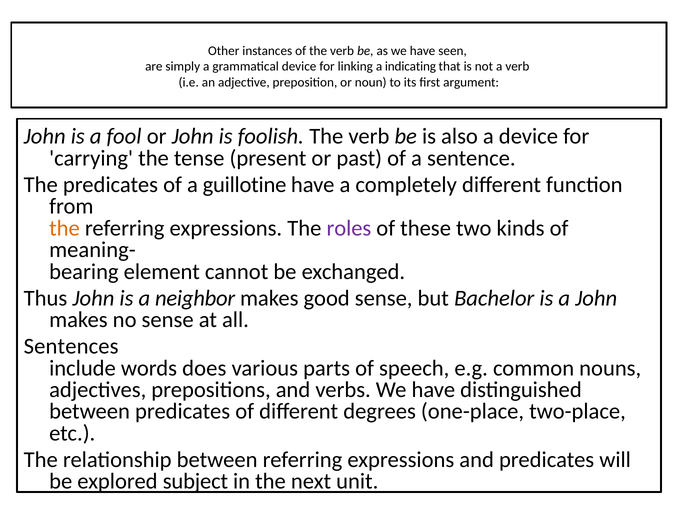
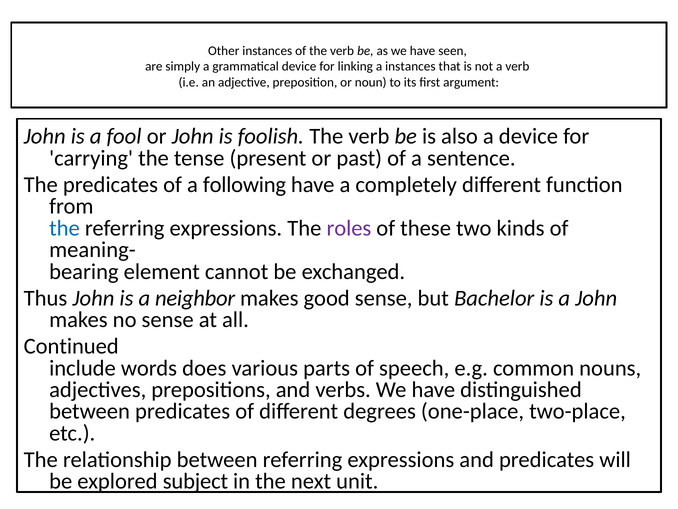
a indicating: indicating -> instances (410, 66)
guillotine: guillotine -> following (245, 184)
the colour: orange -> blue (64, 228)
Sentences: Sentences -> Continued (71, 346)
